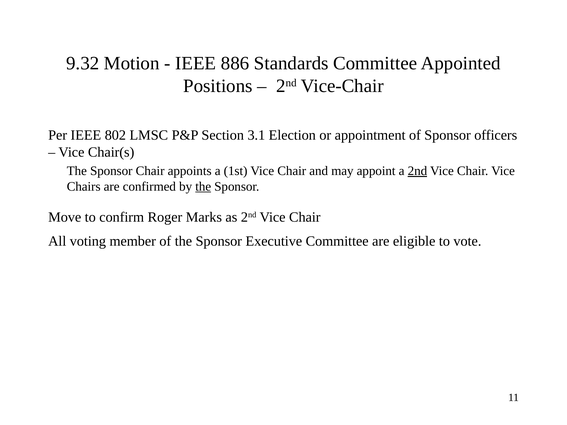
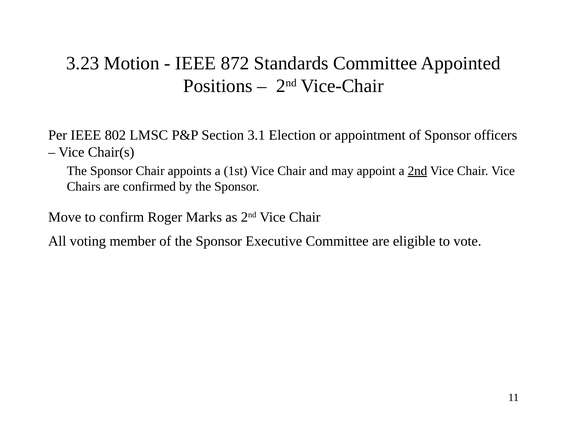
9.32: 9.32 -> 3.23 (83, 63)
886: 886 -> 872 (235, 63)
the underline: present -> none (203, 187)
